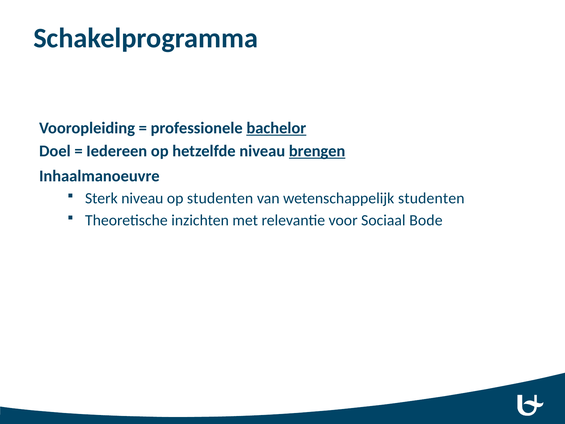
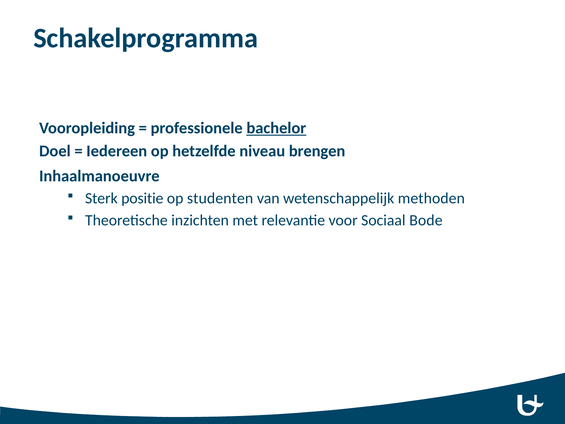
brengen underline: present -> none (317, 151)
Sterk niveau: niveau -> positie (142, 198)
wetenschappelijk studenten: studenten -> methoden (431, 198)
